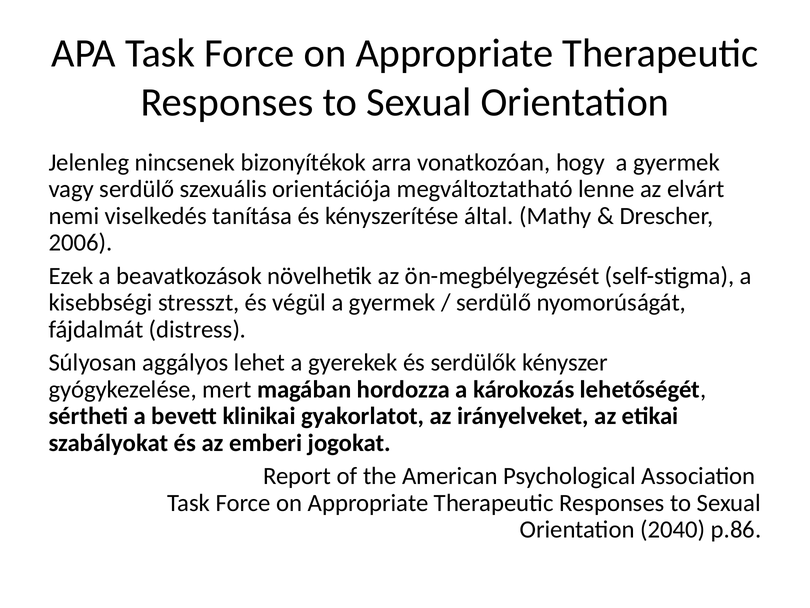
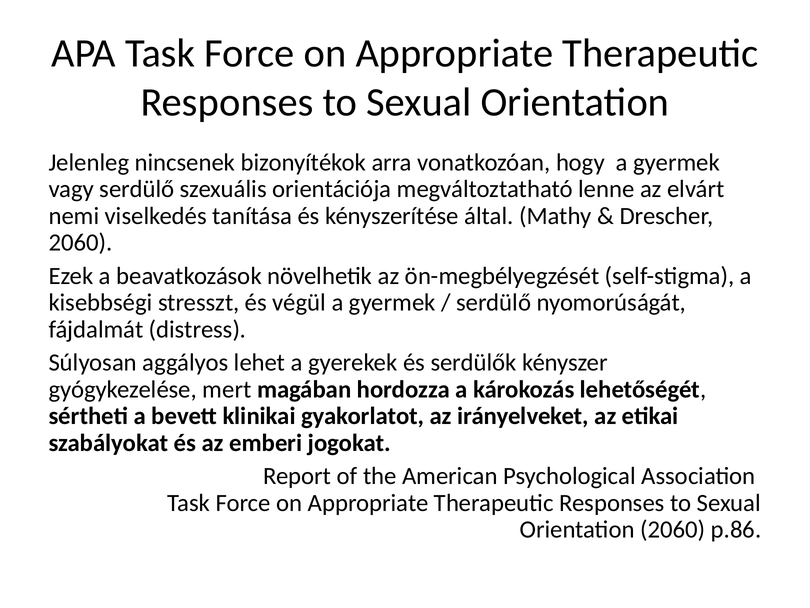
2006: 2006 -> 2060 (80, 243)
Orientation 2040: 2040 -> 2060 (673, 529)
